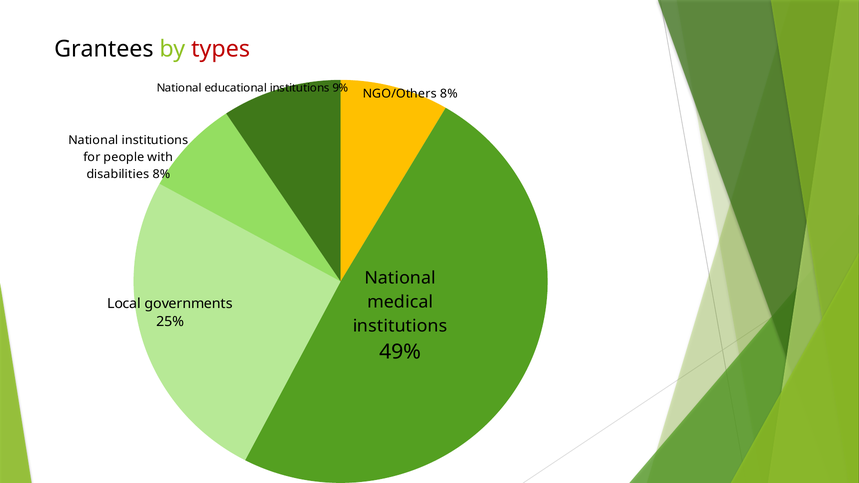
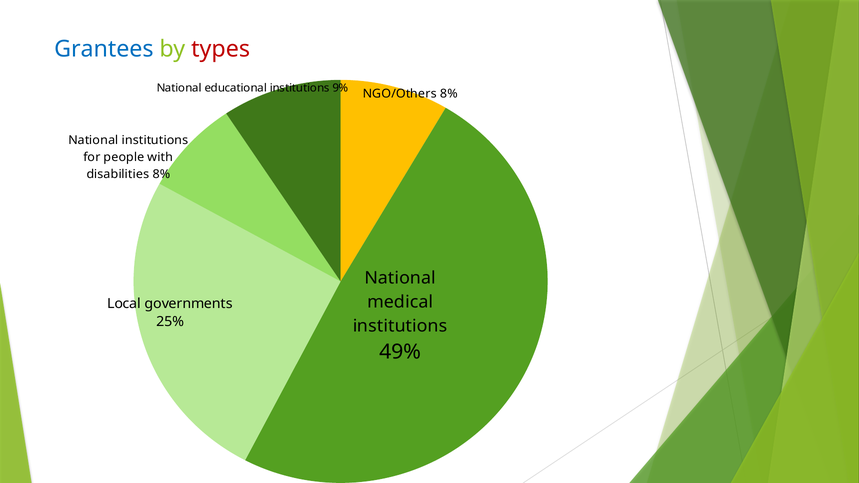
Grantees colour: black -> blue (104, 49)
